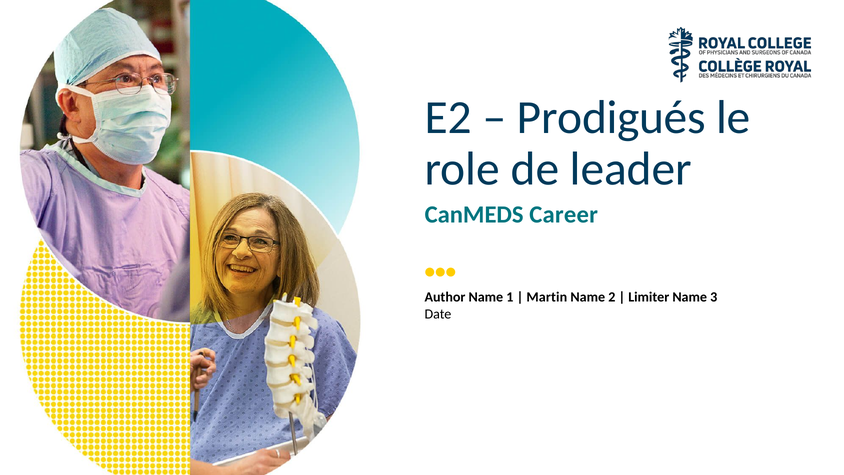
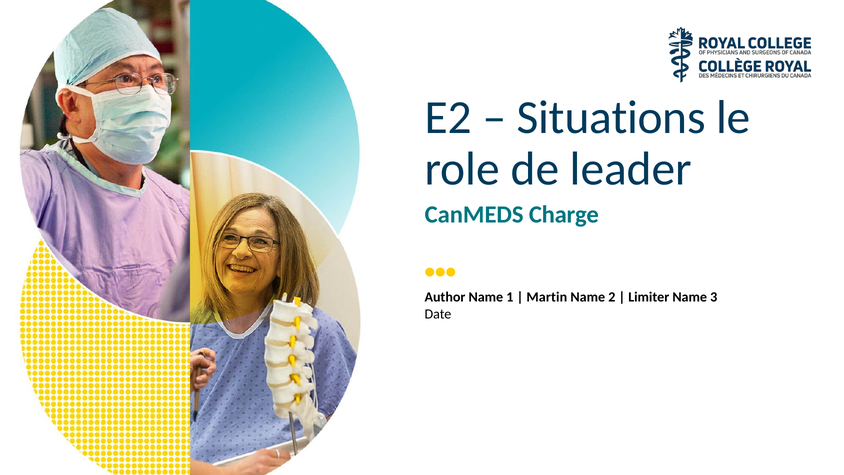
Prodigués: Prodigués -> Situations (611, 118)
Career: Career -> Charge (564, 214)
